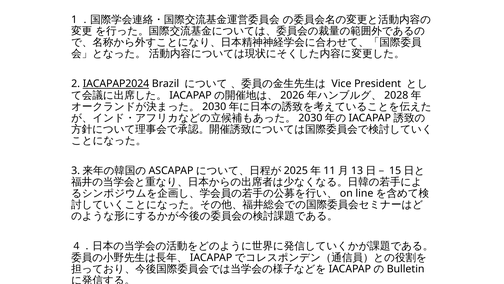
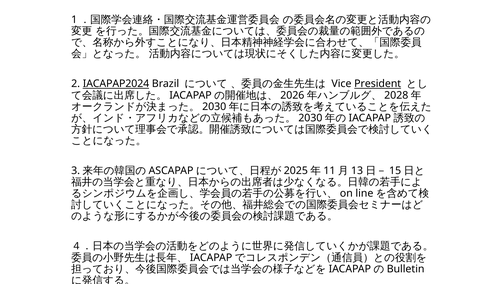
President underline: none -> present (378, 84)
